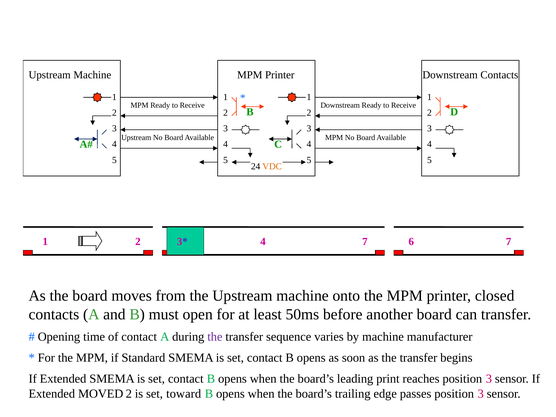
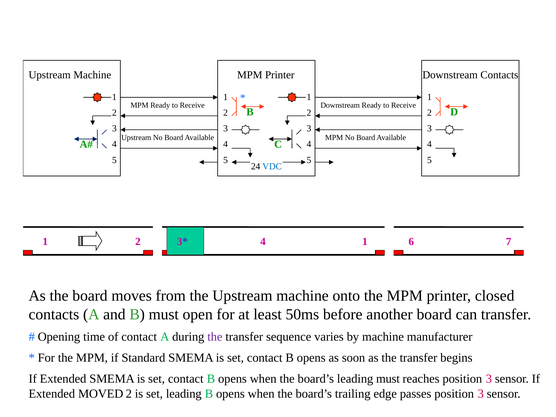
VDC colour: orange -> blue (272, 166)
4 7: 7 -> 1 (365, 242)
leading print: print -> must (388, 379)
set toward: toward -> leading (184, 394)
